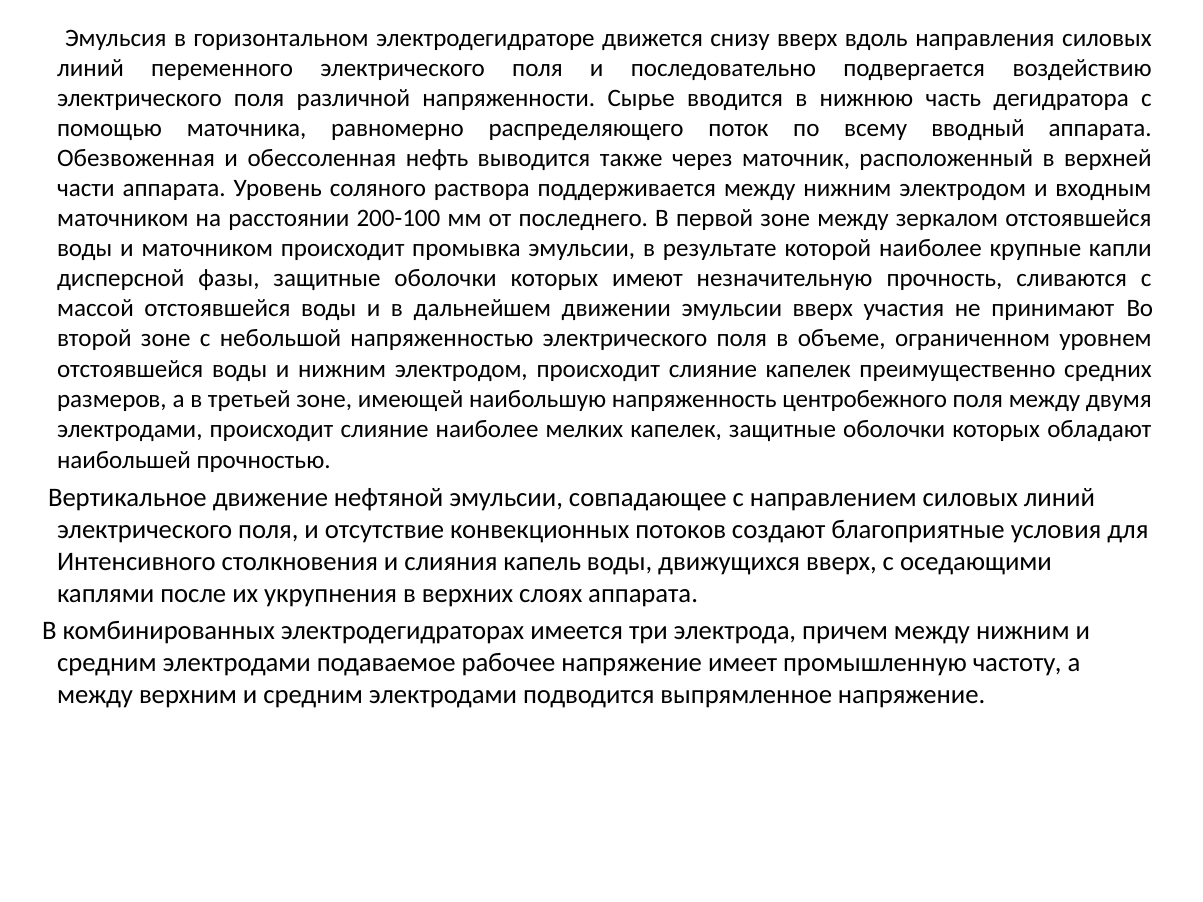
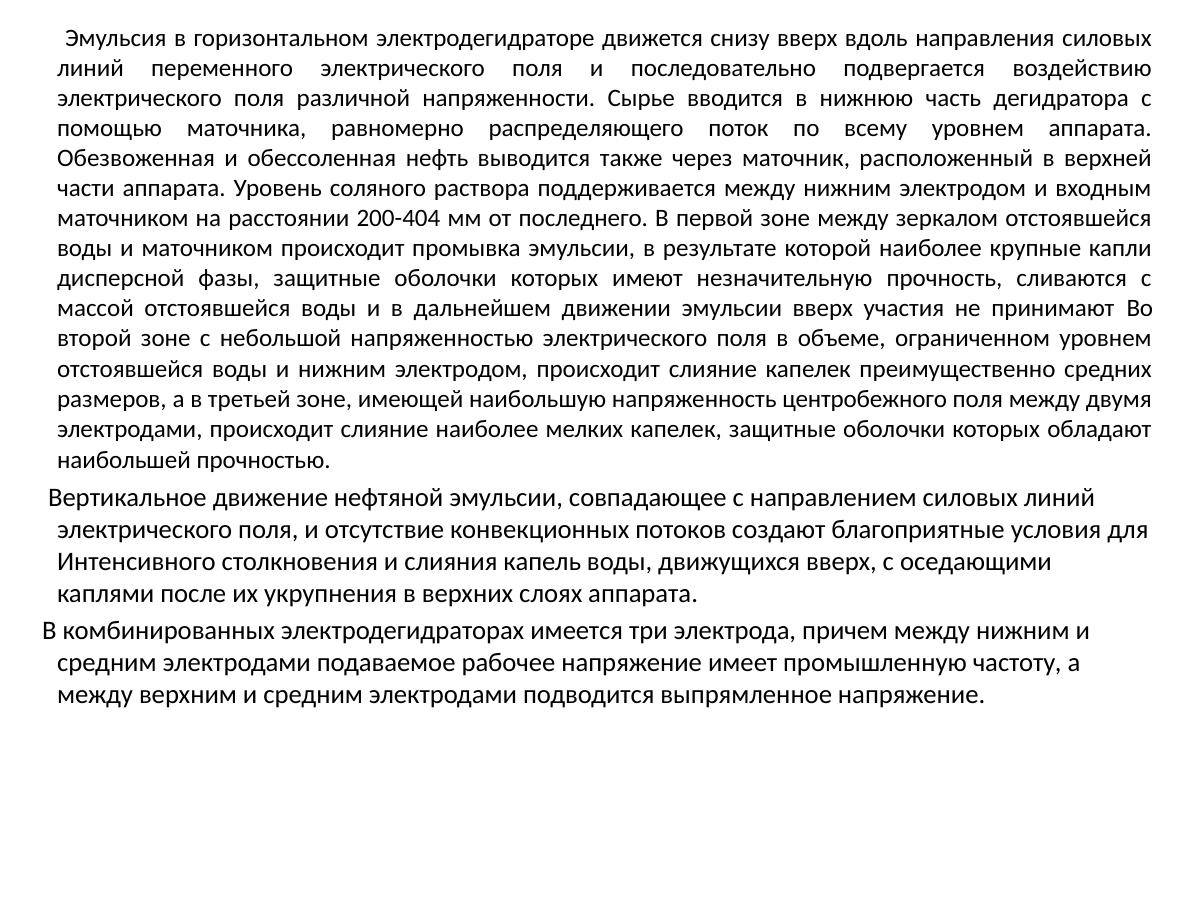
всему вводный: вводный -> уровнем (978, 128)
200-100: 200-100 -> 200-404 (398, 219)
